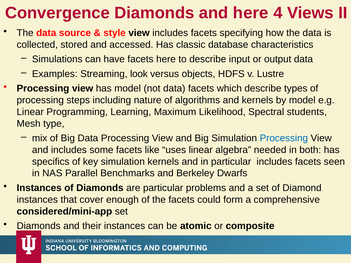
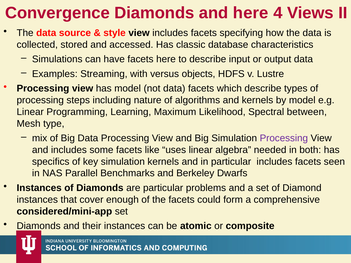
look: look -> with (139, 74)
students: students -> between (307, 112)
Processing colour: blue -> purple (284, 138)
